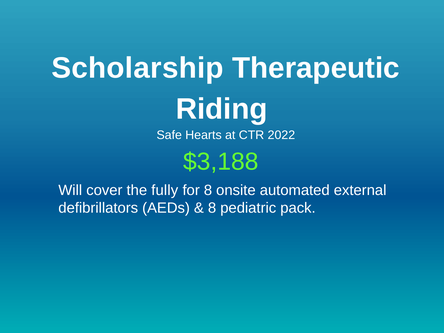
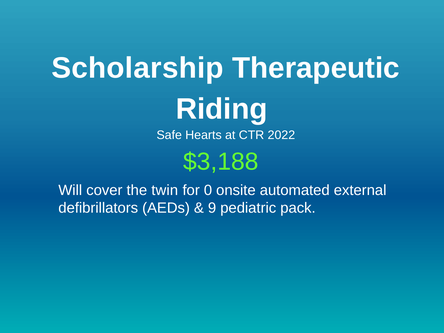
fully: fully -> twin (165, 190)
for 8: 8 -> 0 (208, 190)
8: 8 -> 9 (212, 208)
